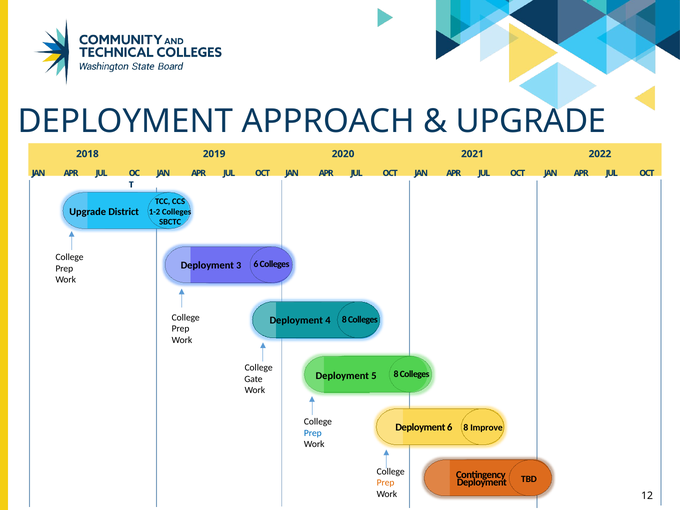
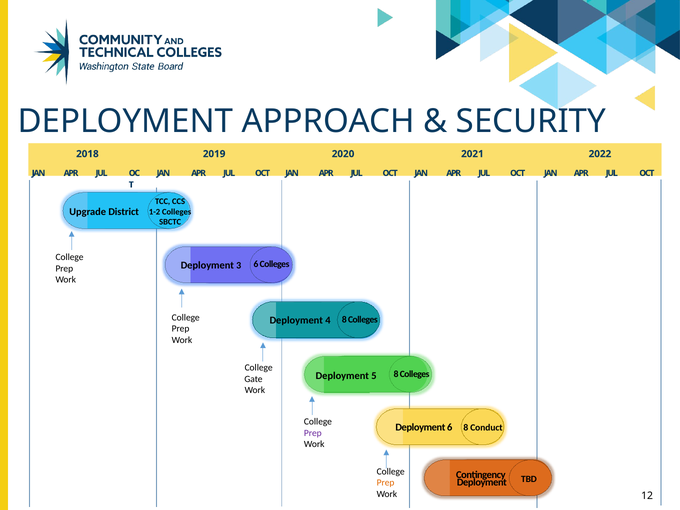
UPGRADE: UPGRADE -> SECURITY (531, 121)
Improve: Improve -> Conduct (486, 428)
Prep colour: blue -> purple (313, 433)
